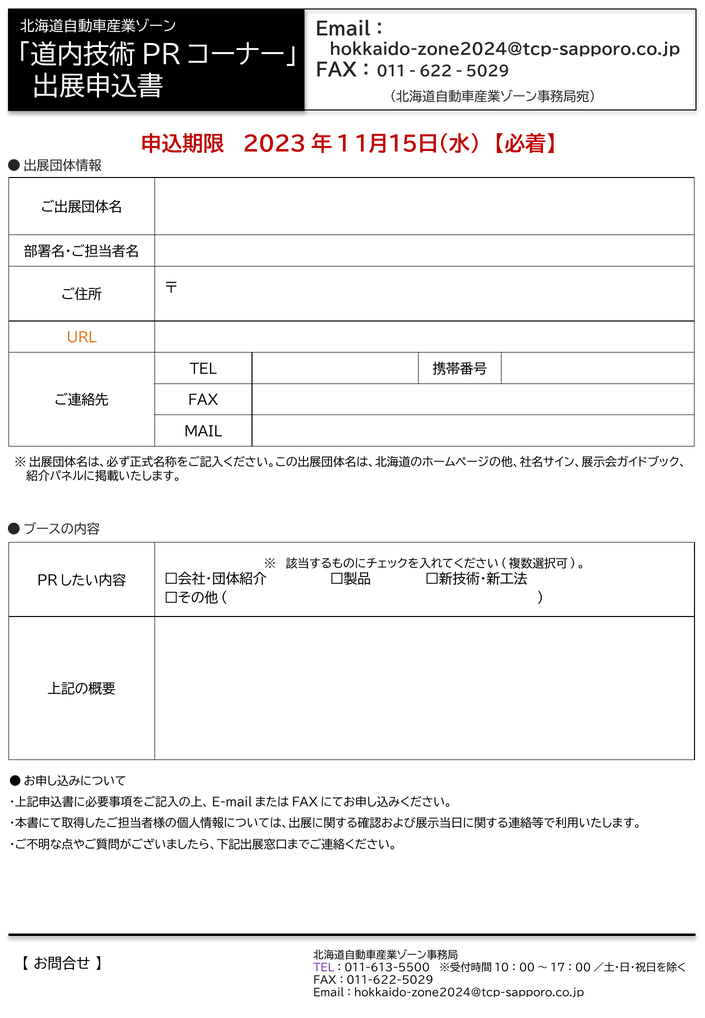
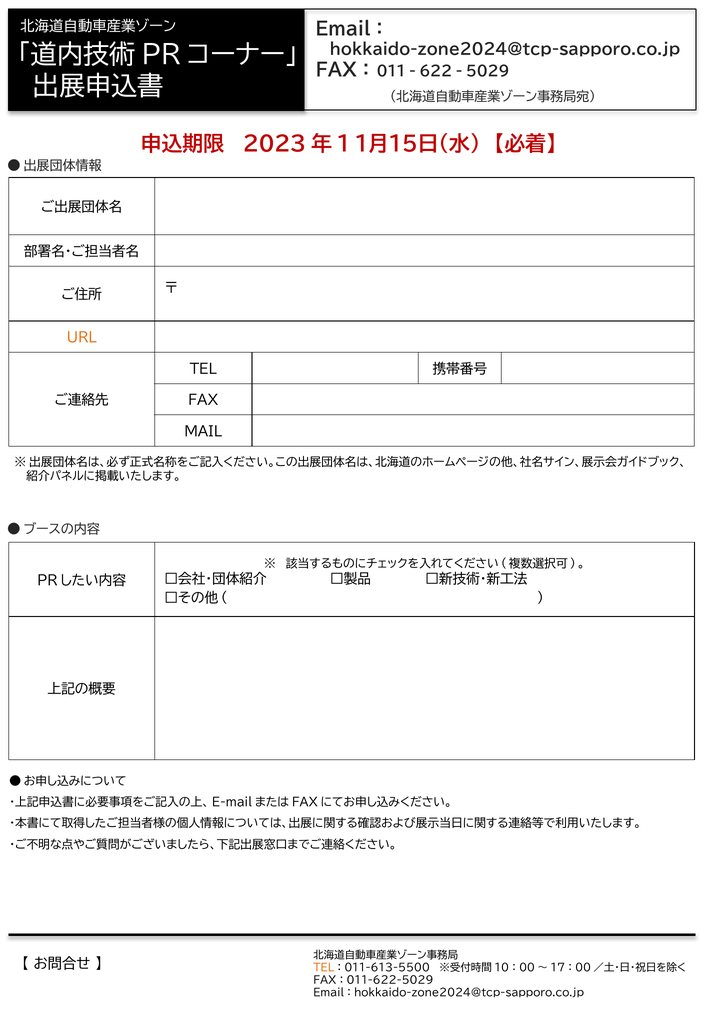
TEL colour: purple -> orange (324, 968)
